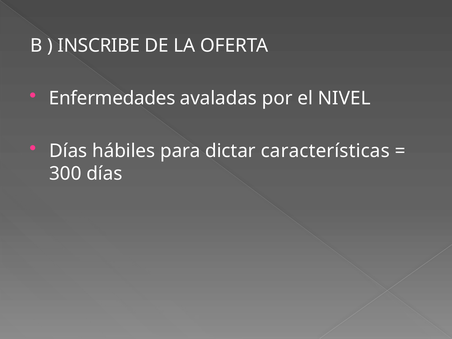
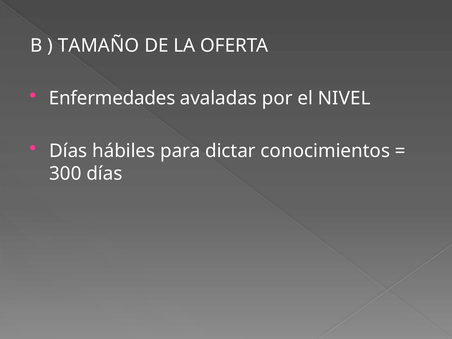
INSCRIBE: INSCRIBE -> TAMAÑO (99, 46)
características: características -> conocimientos (325, 151)
